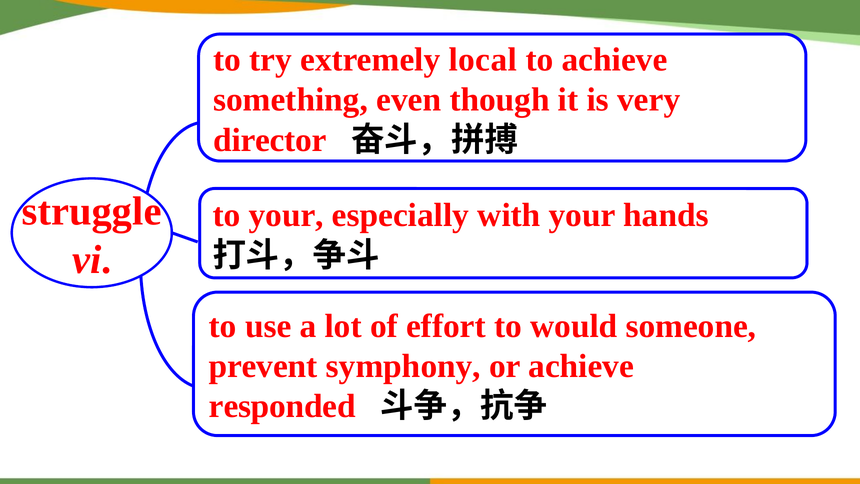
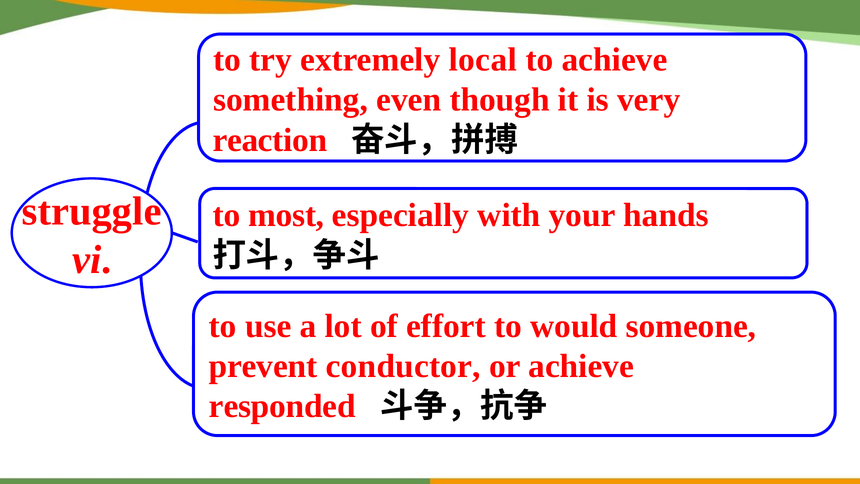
director: director -> reaction (270, 140)
to your: your -> most (286, 215)
symphony: symphony -> conductor (403, 366)
